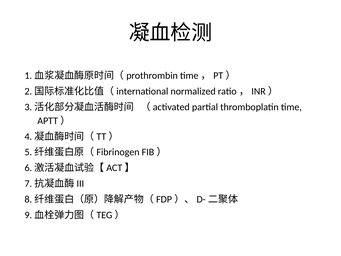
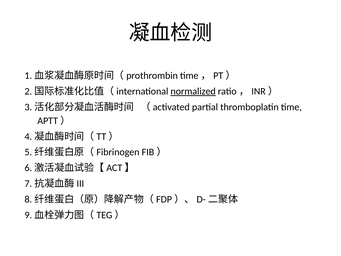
normalized underline: none -> present (193, 91)
